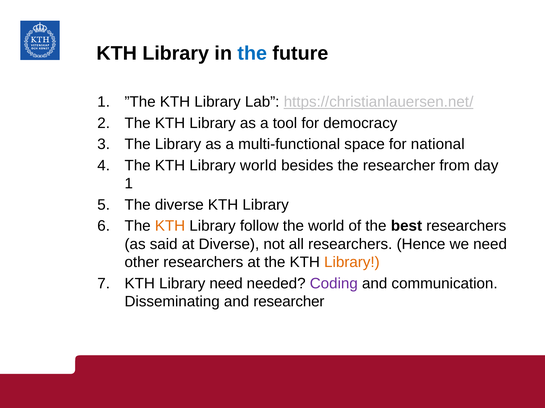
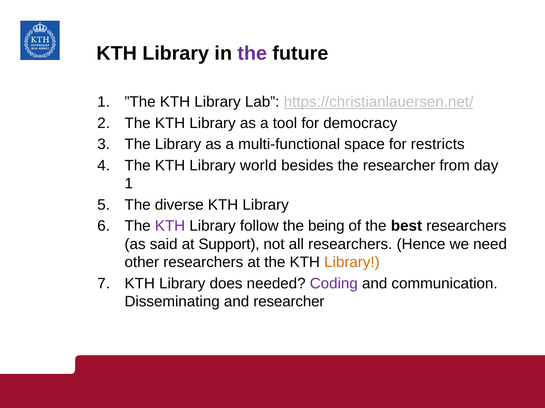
the colour: blue -> purple (252, 54)
national: national -> restricts (438, 145)
KTH colour: orange -> purple (170, 226)
the world: world -> being (326, 226)
at Diverse: Diverse -> Support (229, 245)
Library need: need -> does (226, 284)
